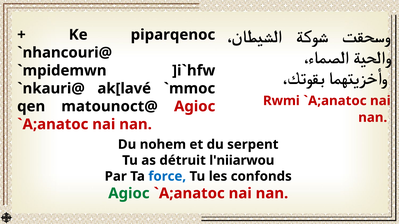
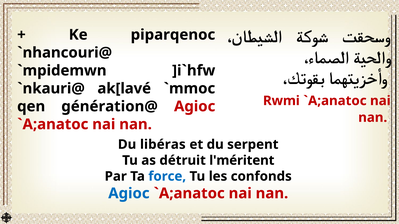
matounoct@: matounoct@ -> génération@ (110, 107)
nohem: nohem -> libéras (163, 145)
l'niiarwou: l'niiarwou -> l'méritent (242, 161)
Agioc colour: green -> blue (129, 194)
